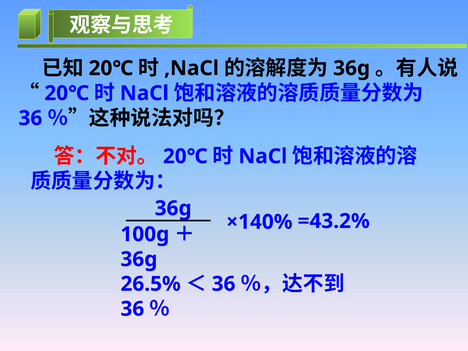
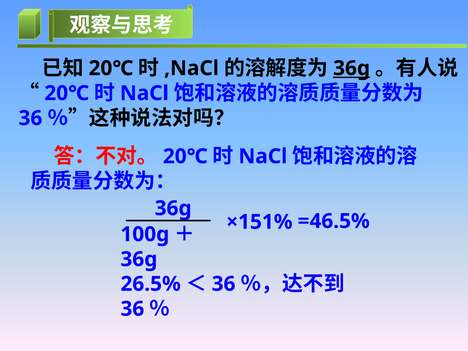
36g underline: none -> present (352, 68)
=43.2%: =43.2% -> =46.5% (334, 221)
×140%: ×140% -> ×151% (259, 222)
